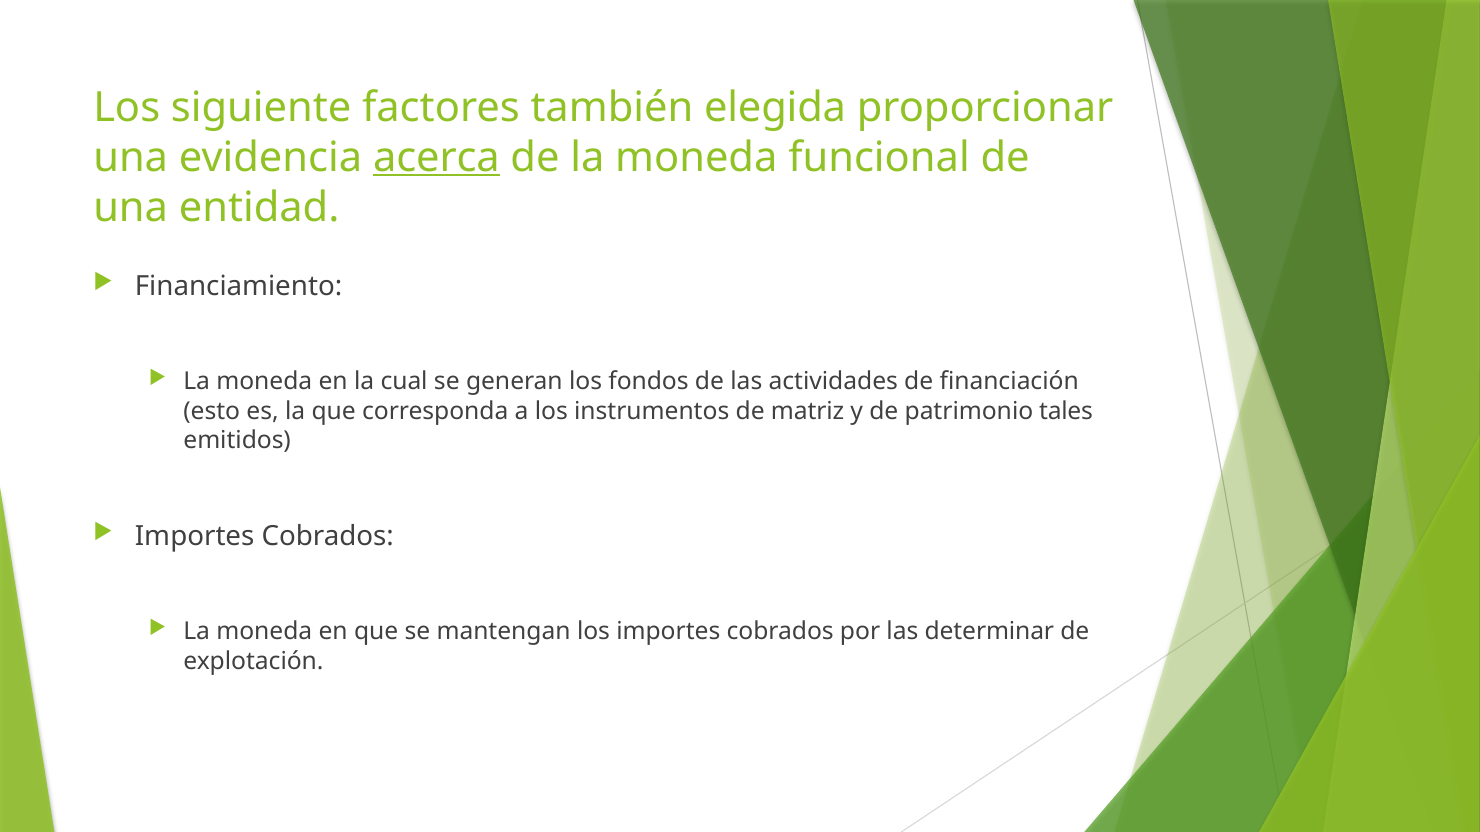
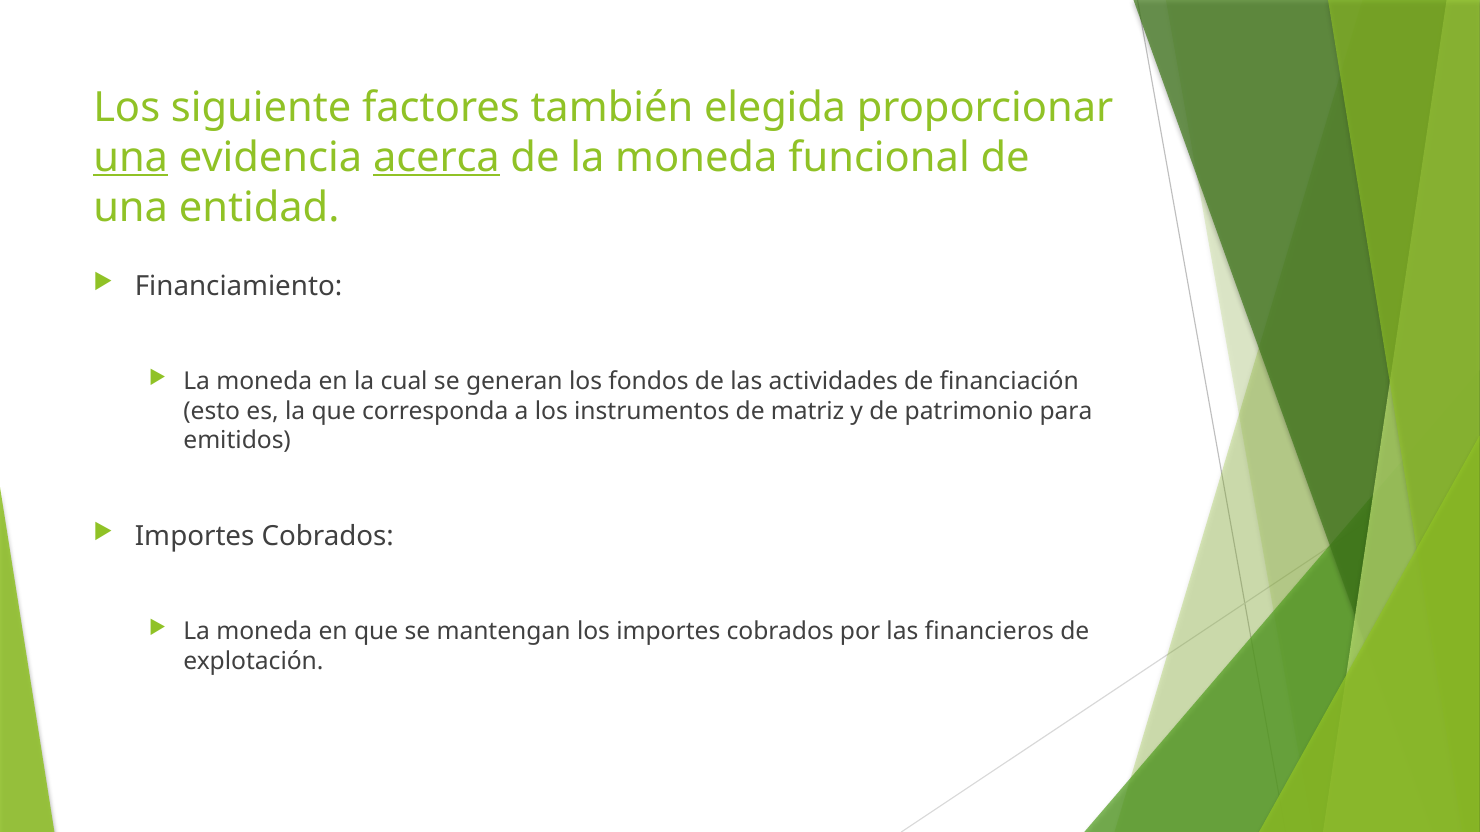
una underline: none -> present (131, 157)
tales: tales -> para (1066, 411)
determinar: determinar -> financieros (989, 632)
